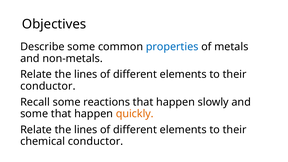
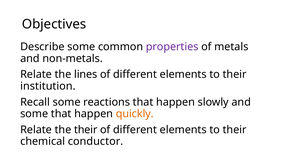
properties colour: blue -> purple (172, 47)
conductor: conductor -> institution (48, 86)
lines: lines -> their (86, 130)
